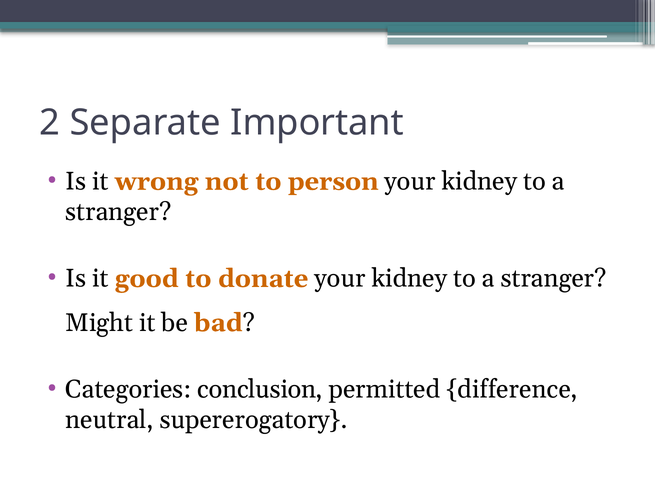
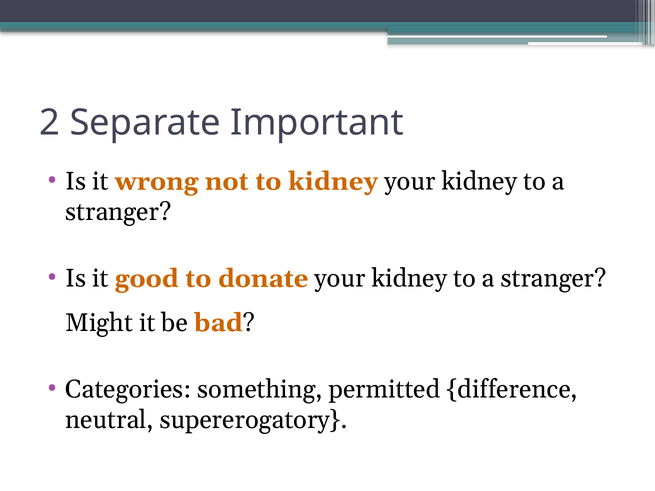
to person: person -> kidney (333, 181)
conclusion: conclusion -> something (260, 390)
